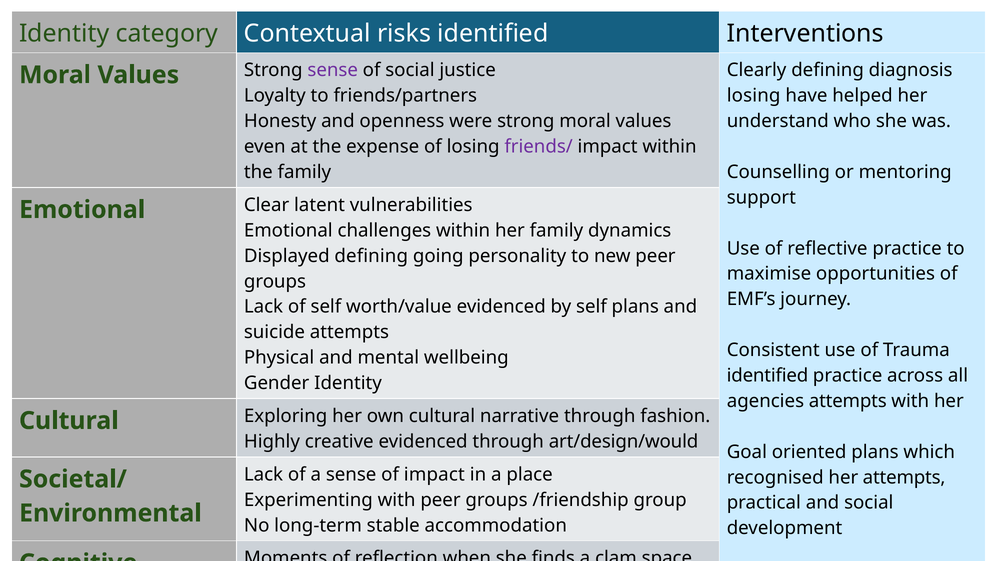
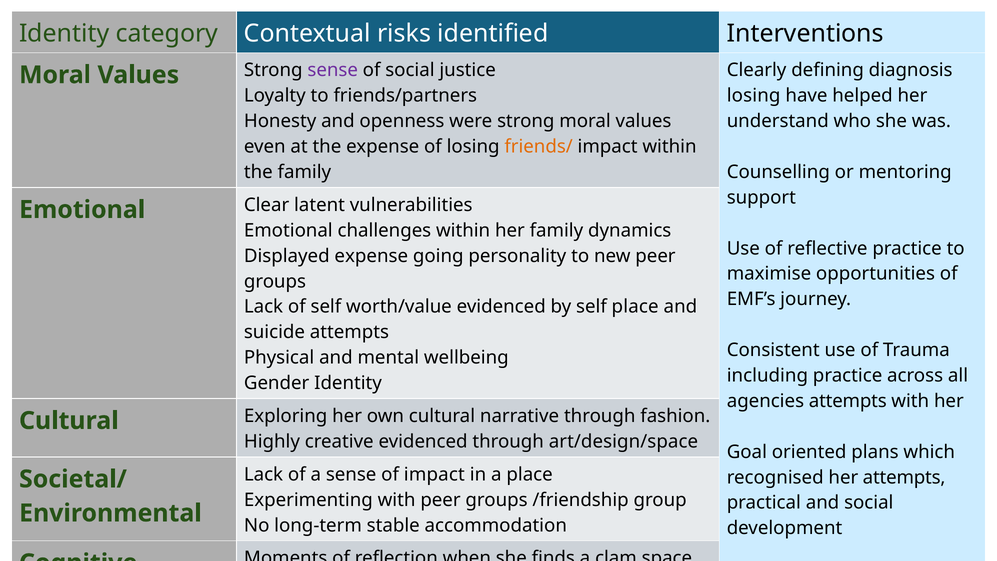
friends/ colour: purple -> orange (539, 147)
Displayed defining: defining -> expense (371, 256)
self plans: plans -> place (635, 307)
identified: identified -> including (767, 375)
art/design/would: art/design/would -> art/design/space (623, 441)
